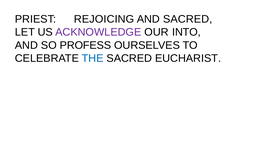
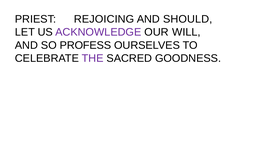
AND SACRED: SACRED -> SHOULD (188, 19)
INTO: INTO -> WILL (186, 32)
THE colour: blue -> purple (93, 58)
EUCHARIST: EUCHARIST -> GOODNESS (188, 58)
